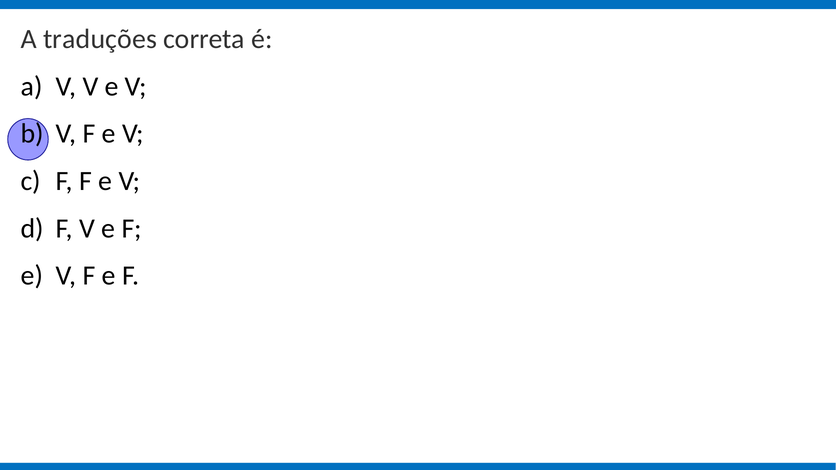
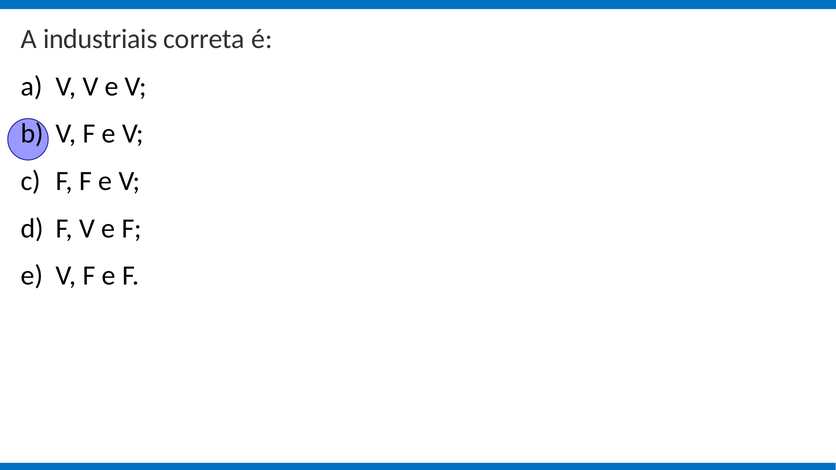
traduções: traduções -> industriais (100, 39)
